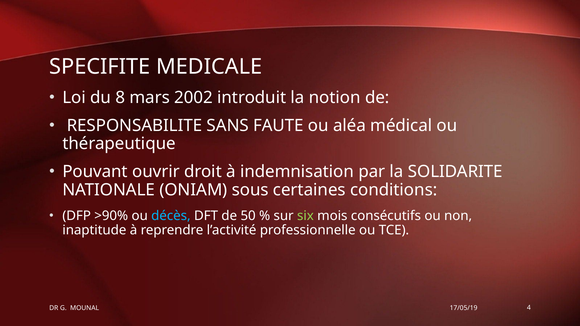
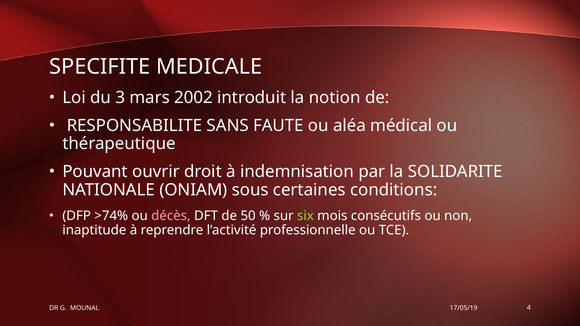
8: 8 -> 3 (120, 98)
>90%: >90% -> >74% (111, 216)
décès colour: light blue -> pink (171, 216)
